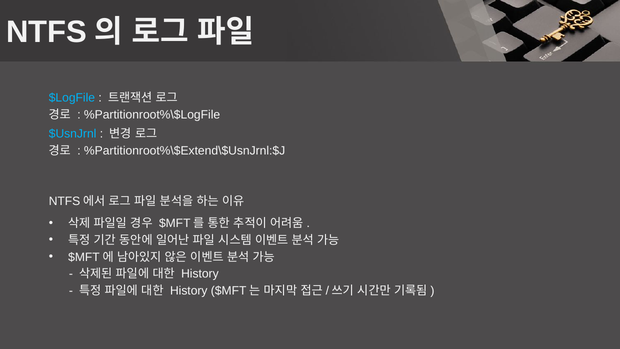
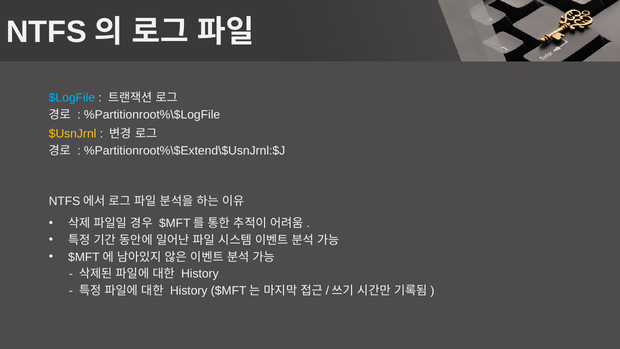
$UsnJrnl colour: light blue -> yellow (73, 134)
